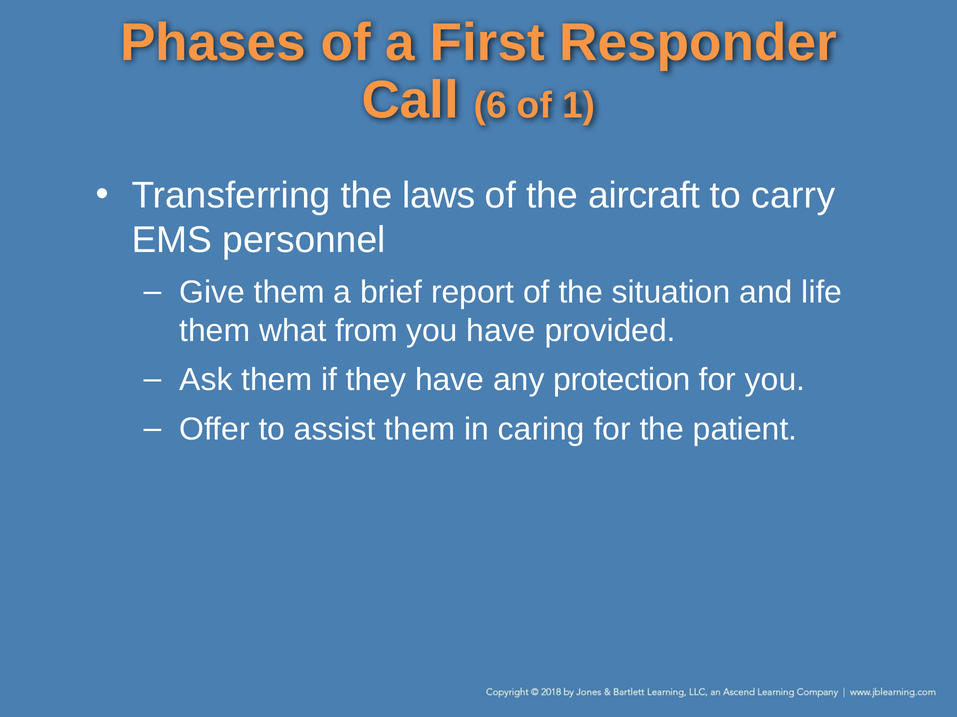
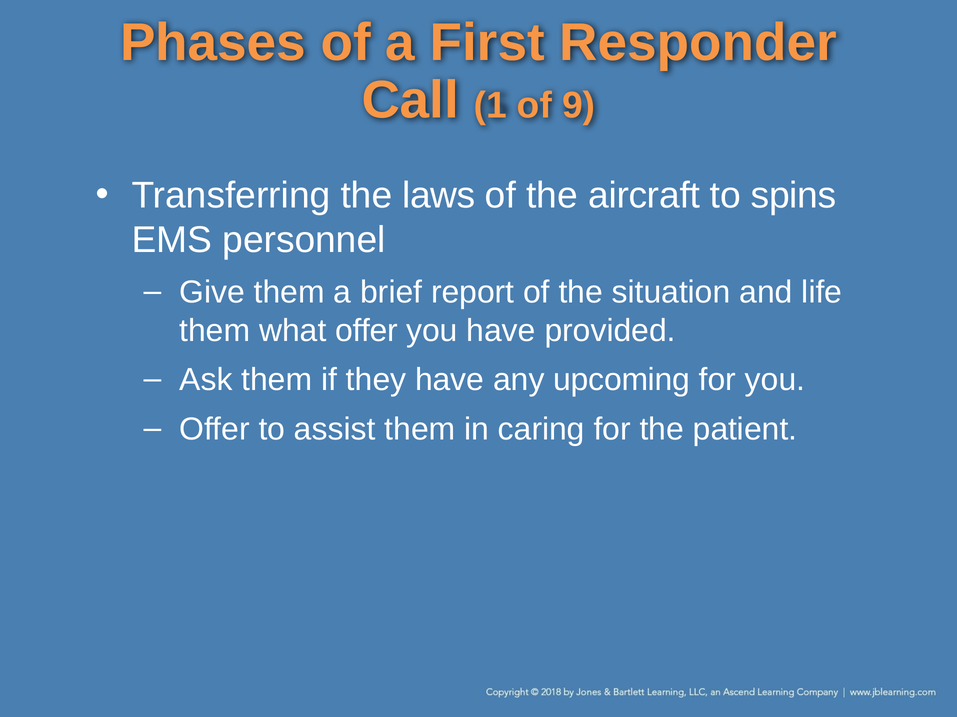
6: 6 -> 1 (490, 105)
1: 1 -> 9 (579, 105)
carry: carry -> spins (794, 196)
what from: from -> offer (367, 331)
protection: protection -> upcoming (622, 380)
